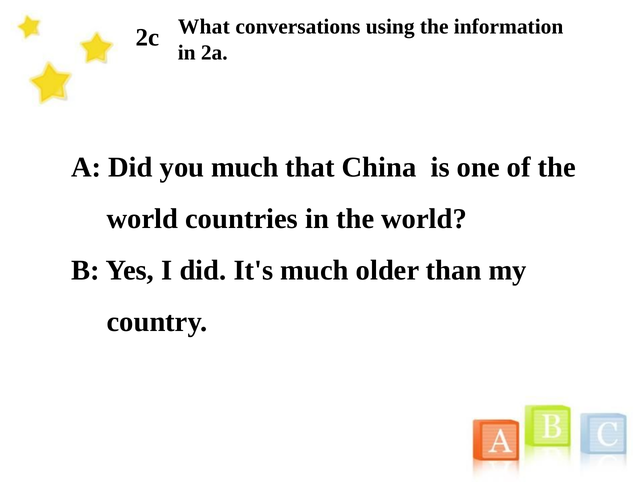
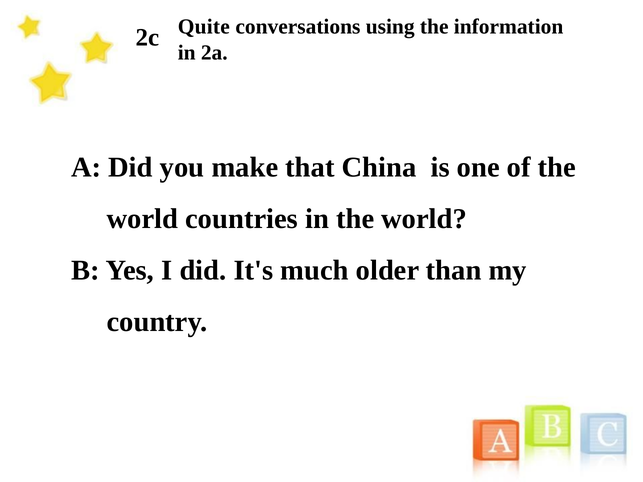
What: What -> Quite (204, 27)
you much: much -> make (245, 167)
